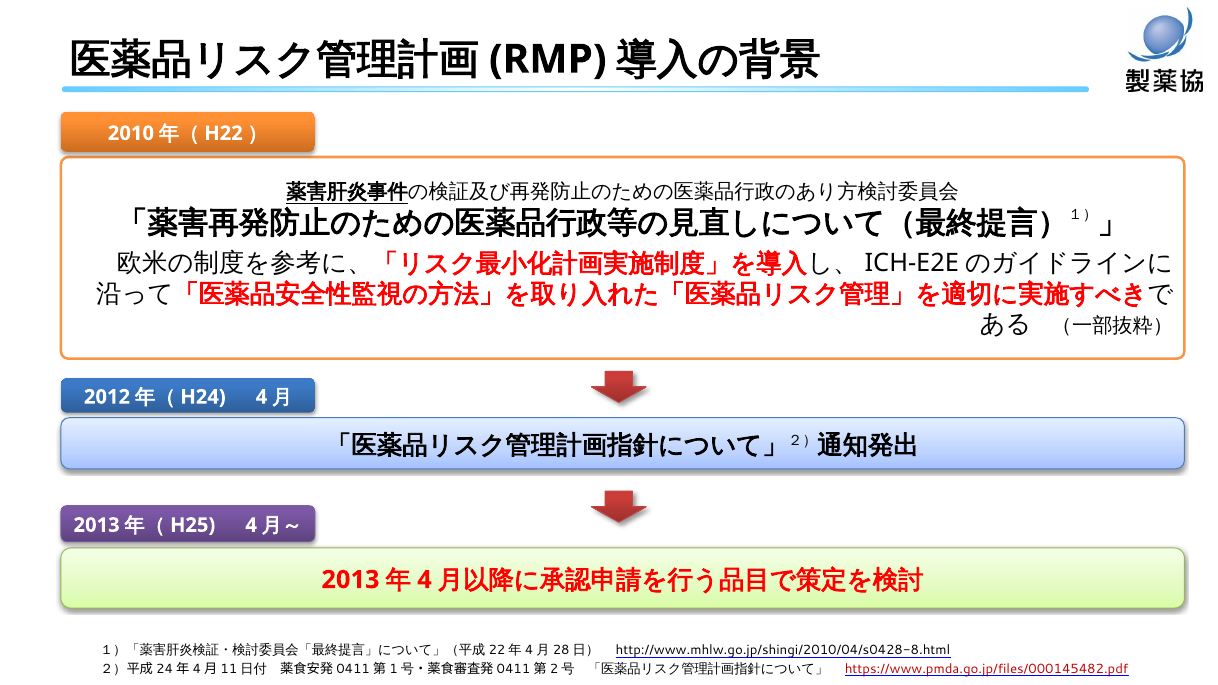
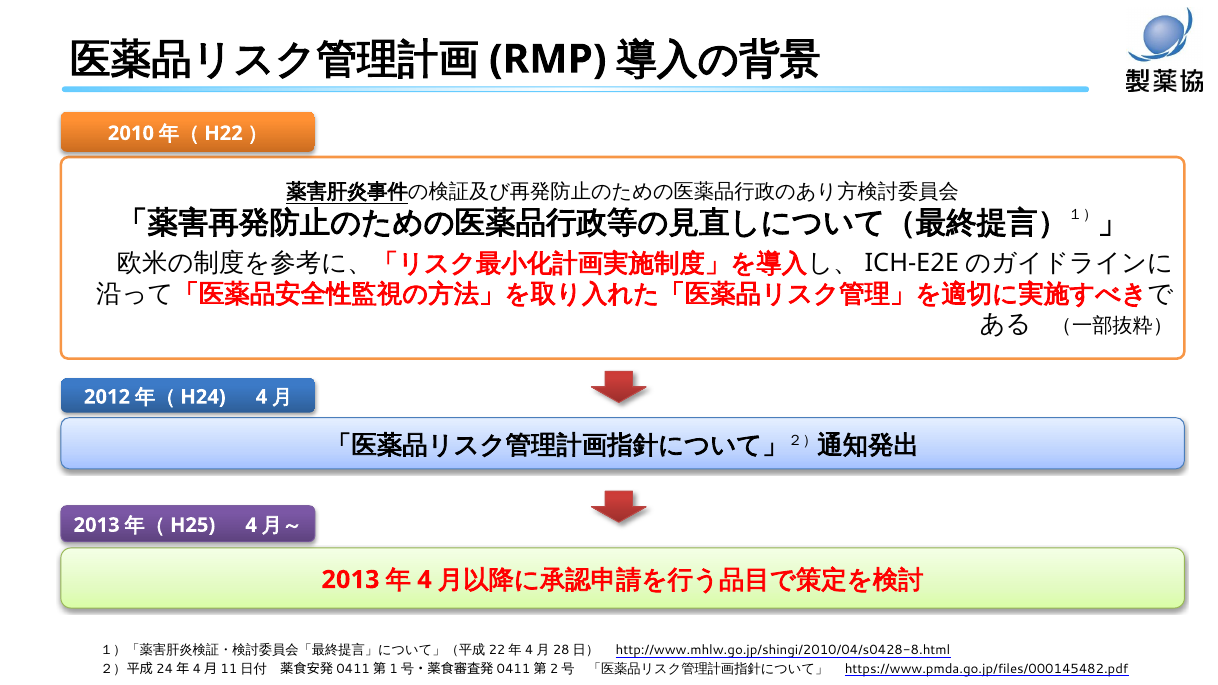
https://www.pmda.go.jp/files/000145482.pdf colour: red -> black (987, 669)
